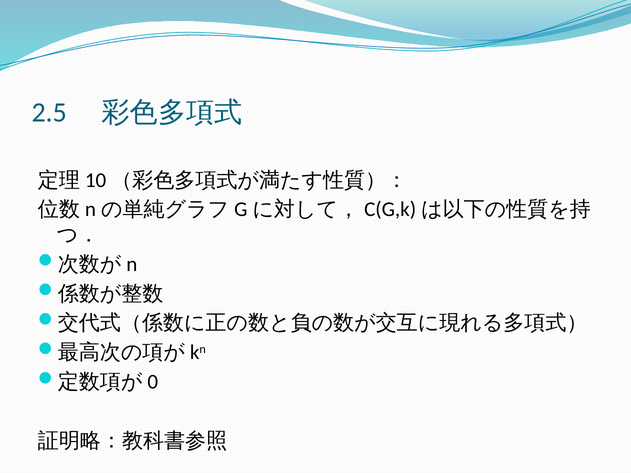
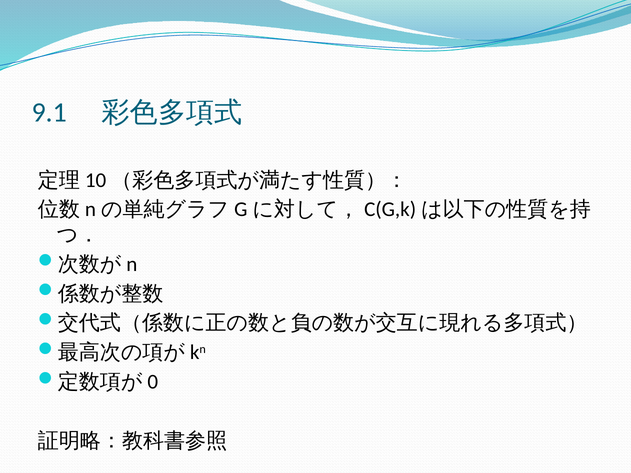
2.5: 2.5 -> 9.1 (49, 113)
